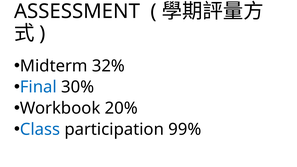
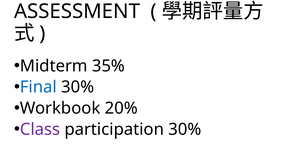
32%: 32% -> 35% (108, 66)
Class colour: blue -> purple (40, 129)
participation 99%: 99% -> 30% (185, 129)
